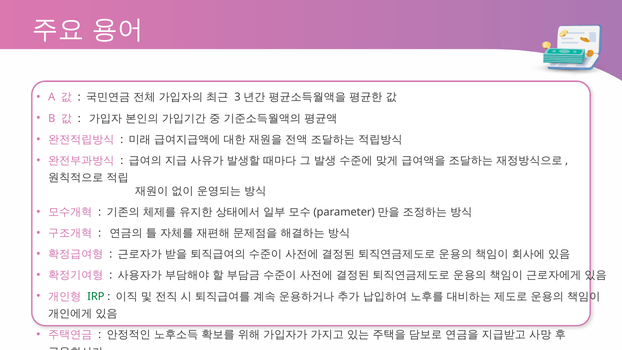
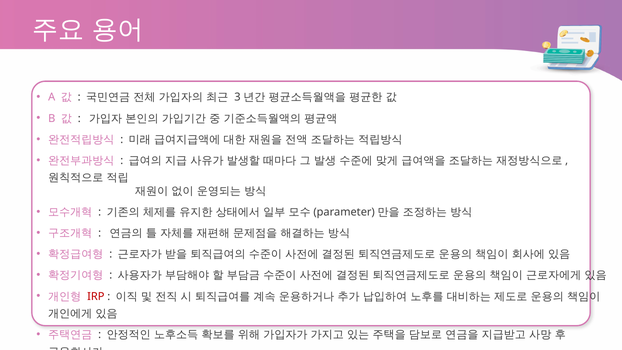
IRP colour: green -> red (96, 296)
